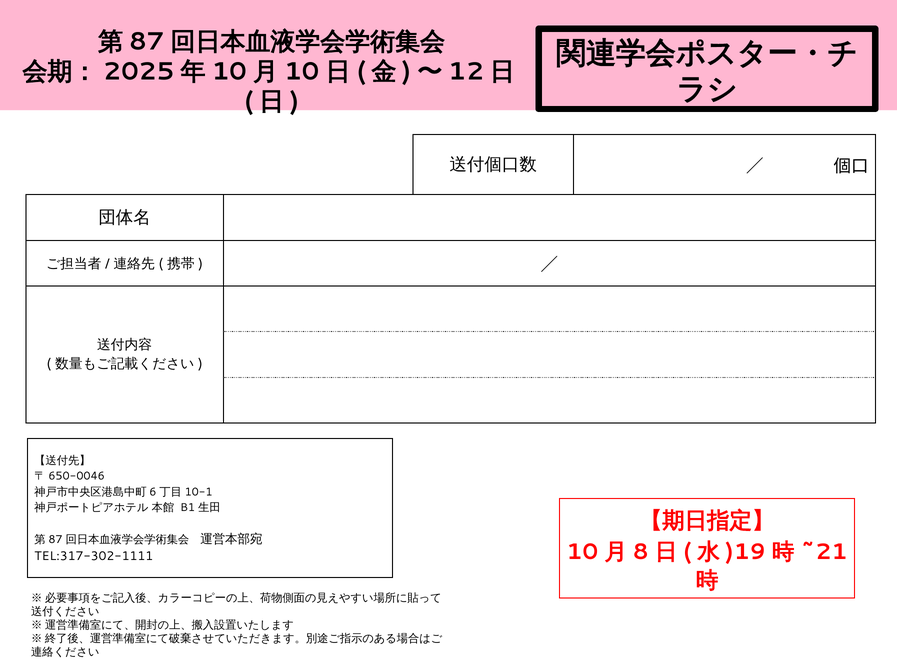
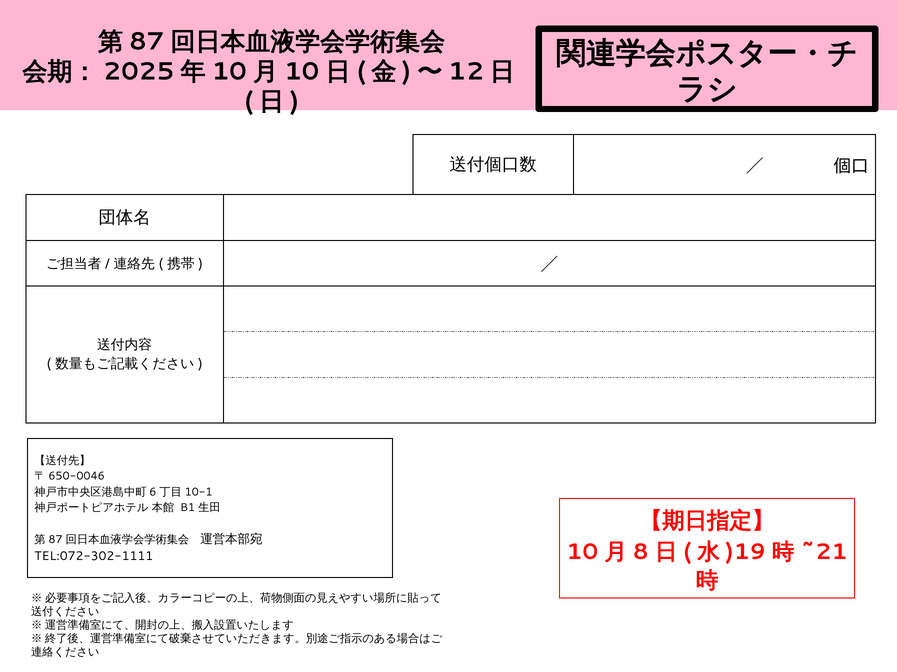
TEL:317-302-1111: TEL:317-302-1111 -> TEL:072-302-1111 (94, 557)
